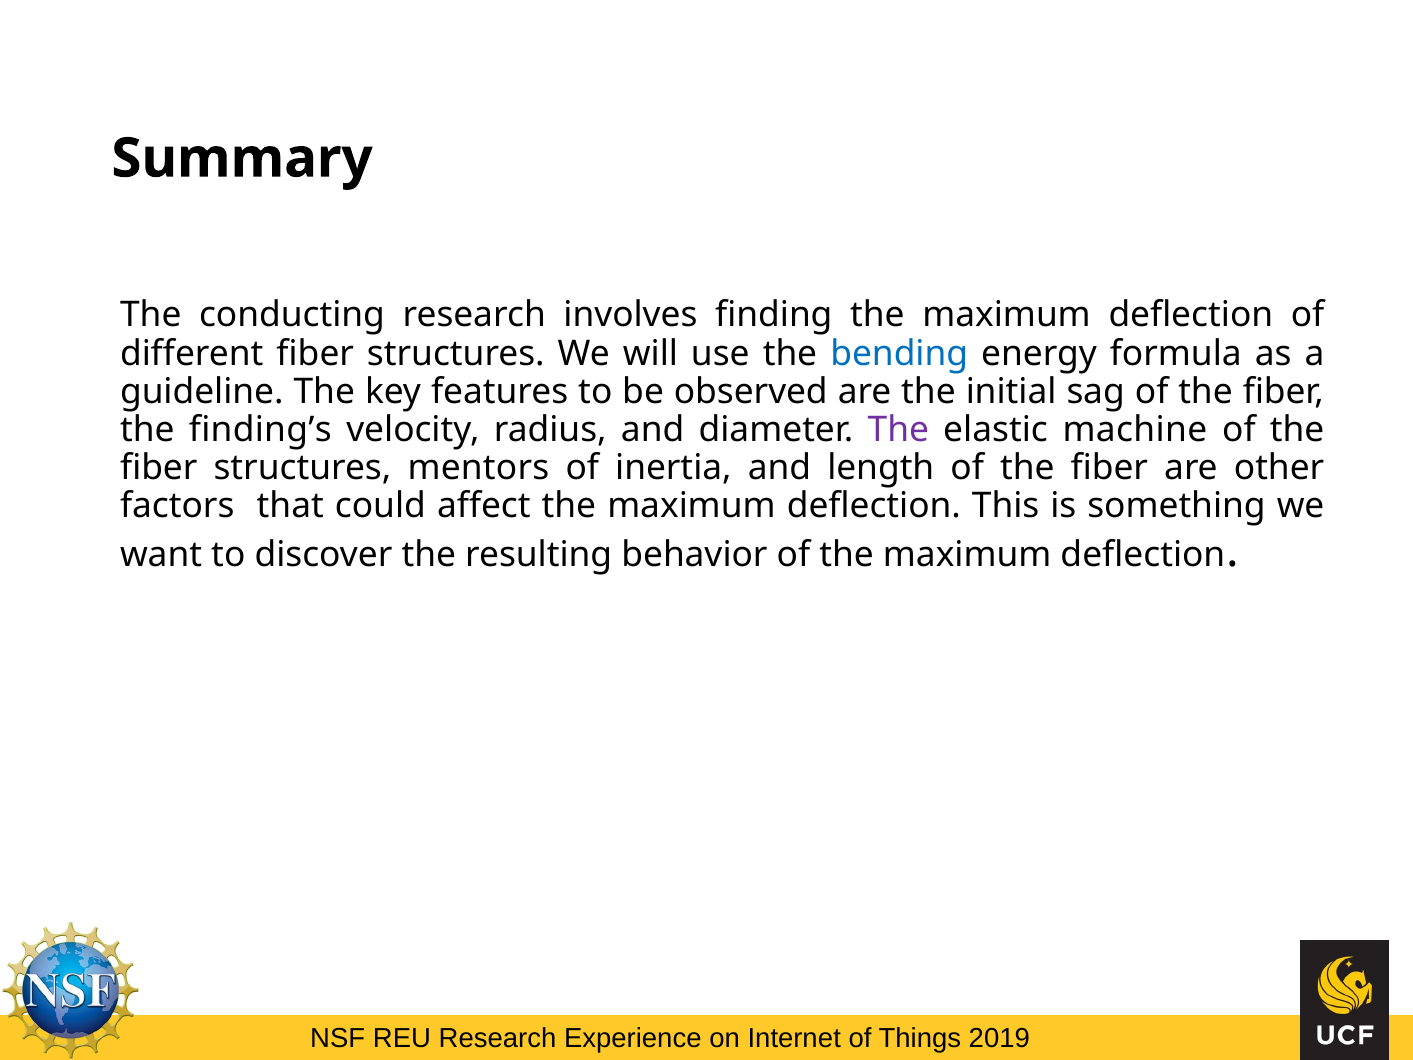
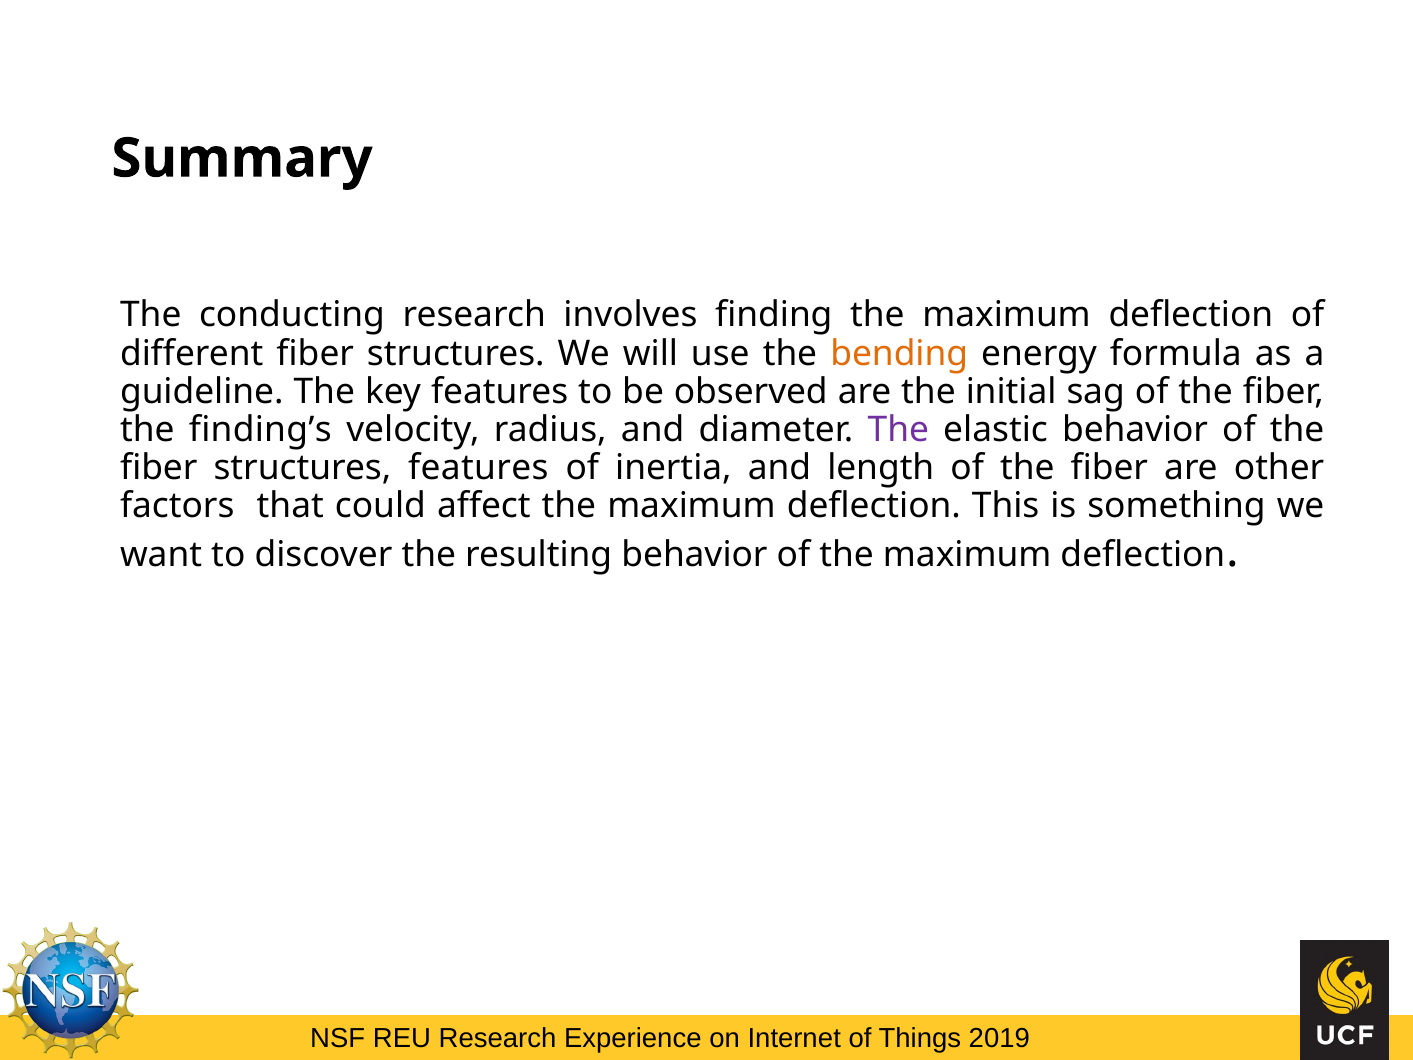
bending colour: blue -> orange (899, 353)
elastic machine: machine -> behavior (1135, 430)
structures mentors: mentors -> features (478, 468)
